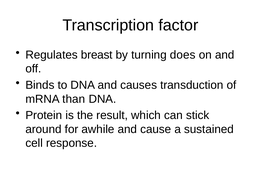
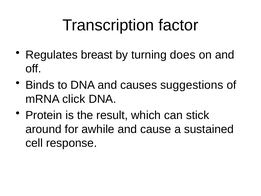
transduction: transduction -> suggestions (192, 85)
than: than -> click (74, 99)
